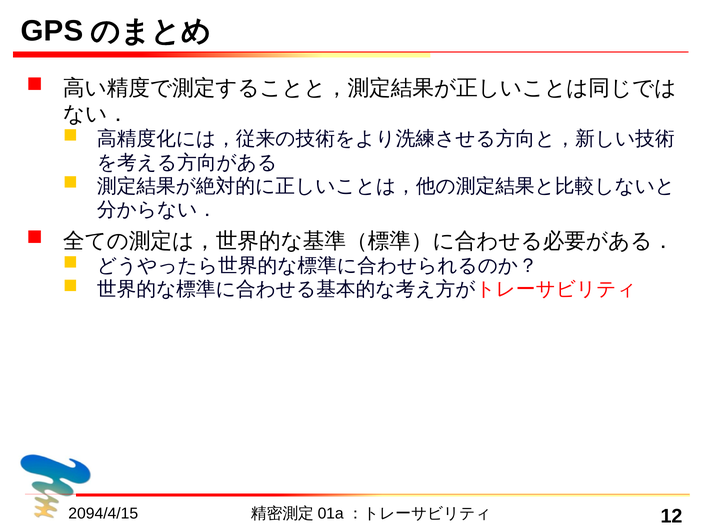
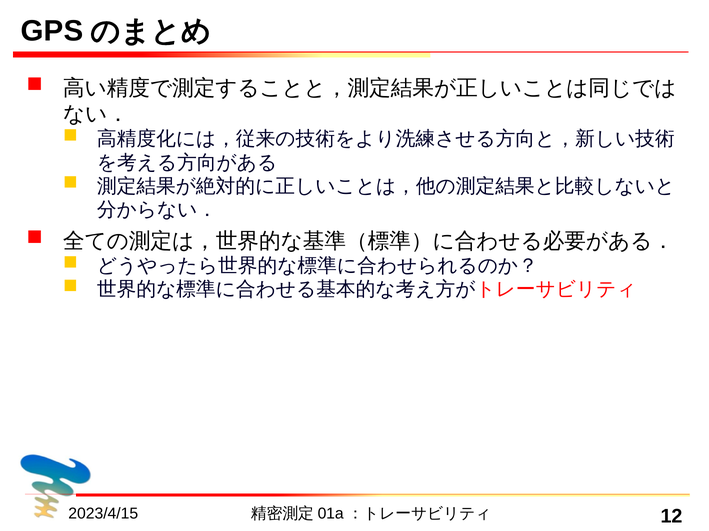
2094/4/15: 2094/4/15 -> 2023/4/15 (103, 514)
